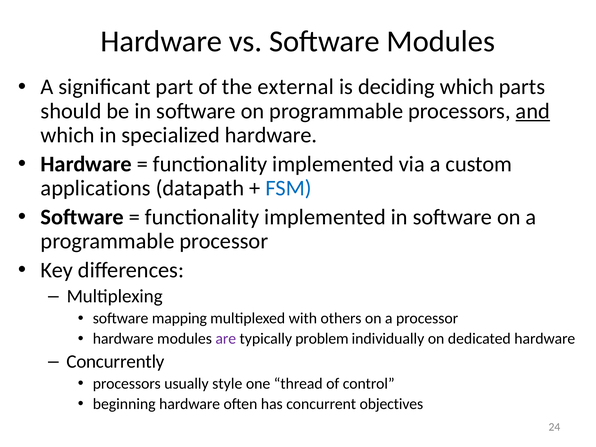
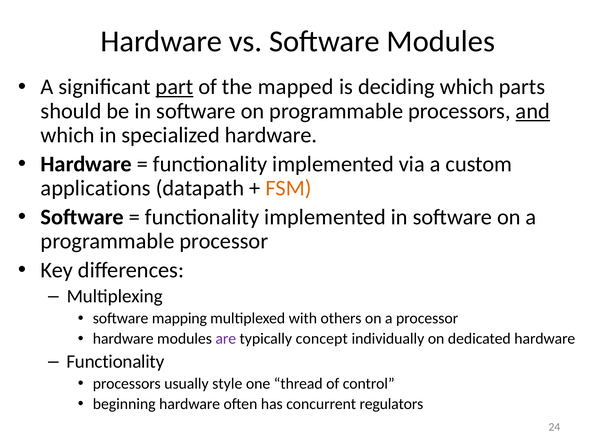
part underline: none -> present (174, 87)
external: external -> mapped (296, 87)
FSM colour: blue -> orange (288, 188)
problem: problem -> concept (322, 339)
Concurrently: Concurrently -> Functionality (115, 361)
objectives: objectives -> regulators (391, 404)
